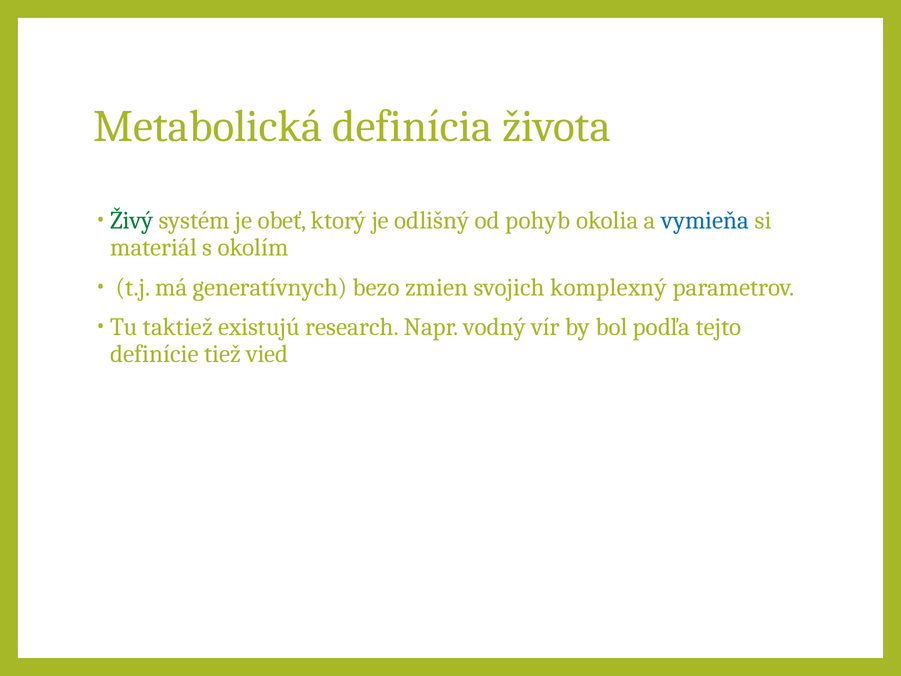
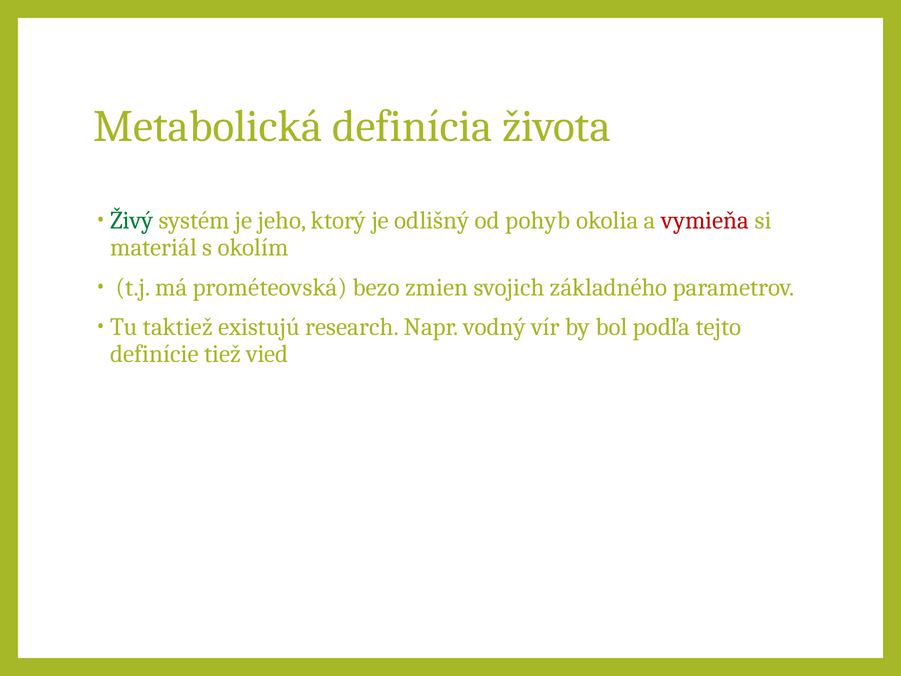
obeť: obeť -> jeho (282, 221)
vymieňa colour: blue -> red (705, 221)
generatívnych: generatívnych -> prométeovská (270, 287)
komplexný: komplexný -> základného (609, 287)
